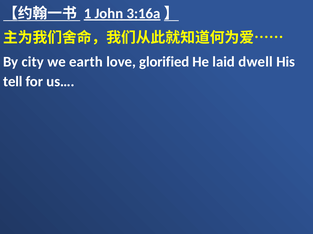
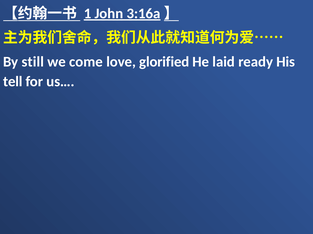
city: city -> still (33, 62)
earth: earth -> come (86, 62)
dwell: dwell -> ready (256, 62)
